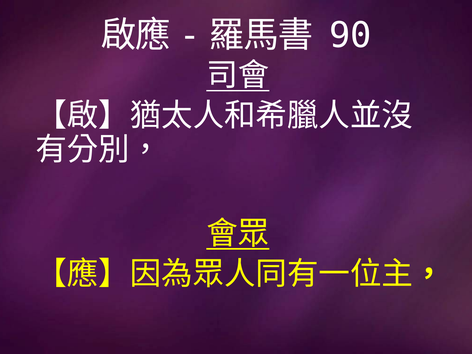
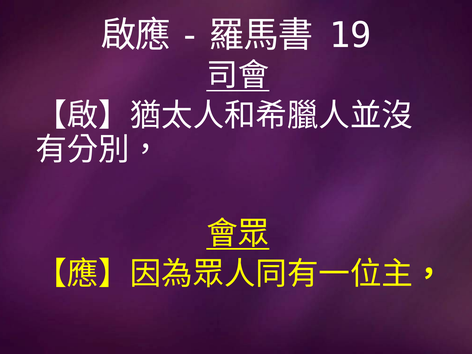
90: 90 -> 19 (350, 36)
